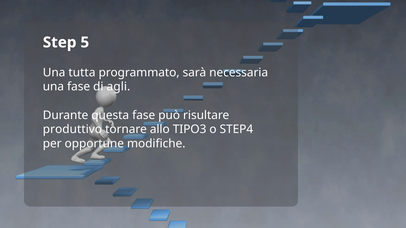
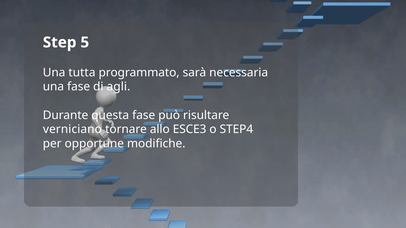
produttivo: produttivo -> verniciano (72, 130)
TIPO3: TIPO3 -> ESCE3 (190, 130)
